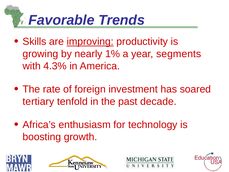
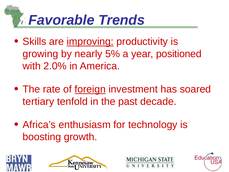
1%: 1% -> 5% (113, 54)
segments: segments -> positioned (179, 54)
4.3%: 4.3% -> 2.0% (55, 66)
foreign underline: none -> present (90, 89)
